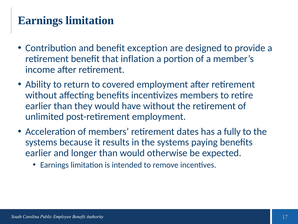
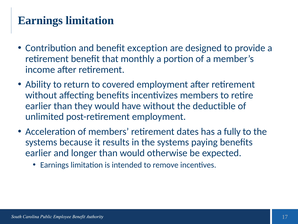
inflation: inflation -> monthly (137, 59)
the retirement: retirement -> deductible (214, 106)
